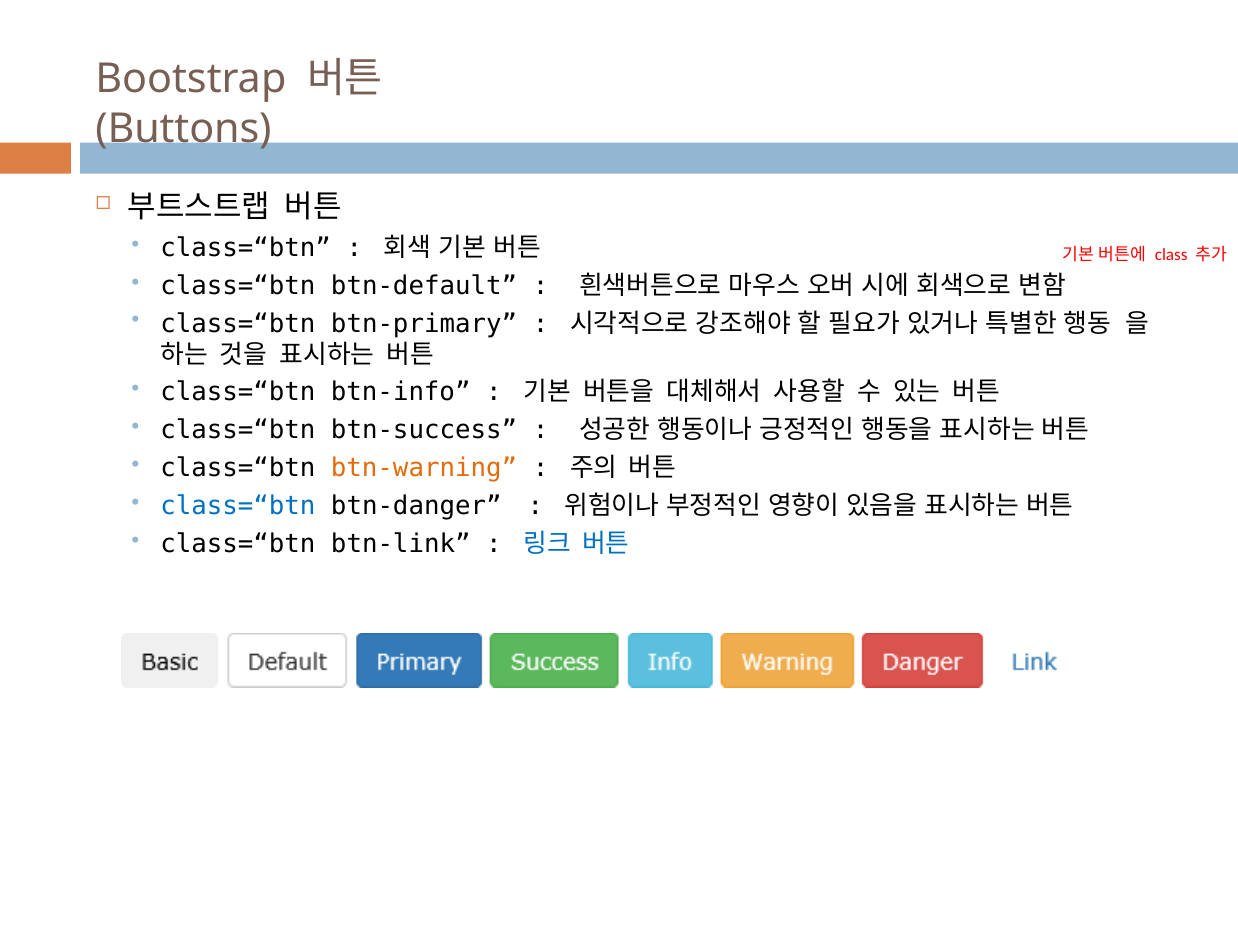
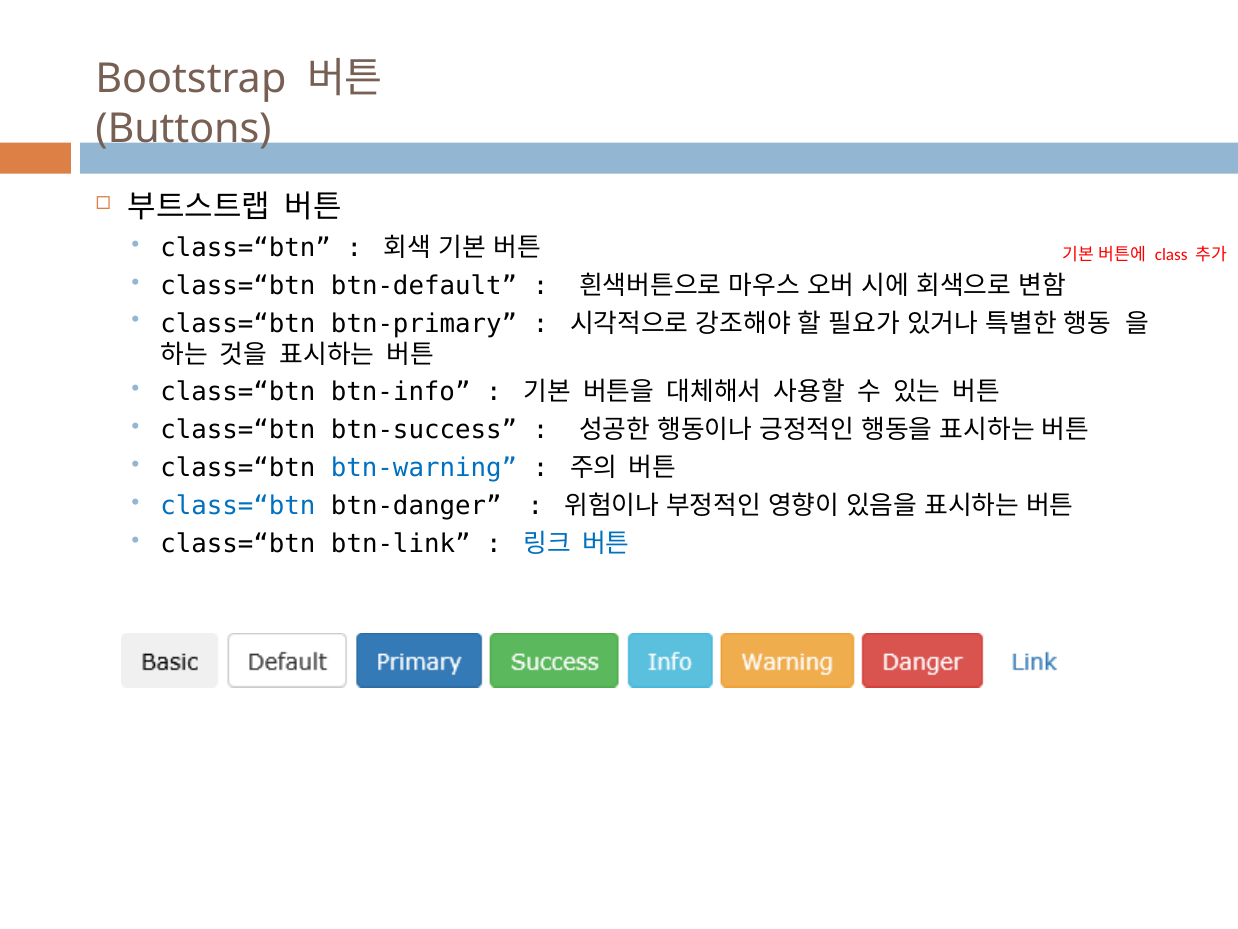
btn-warning colour: orange -> blue (424, 468)
